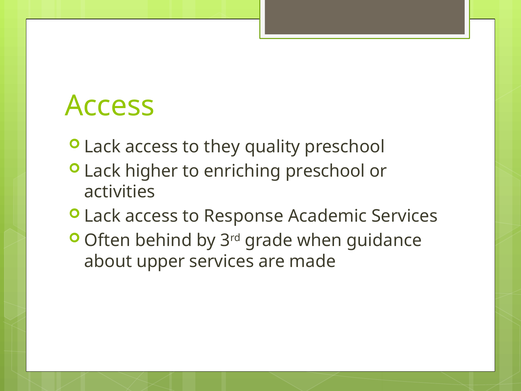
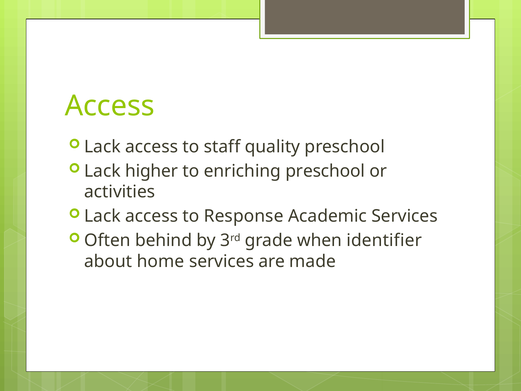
they: they -> staff (222, 147)
guidance: guidance -> identifier (384, 240)
upper: upper -> home (161, 261)
